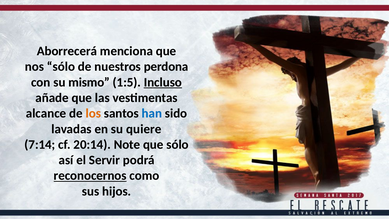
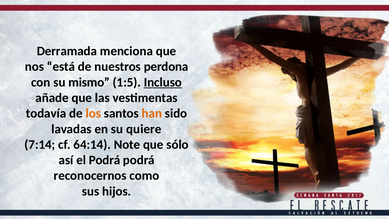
Aborrecerá: Aborrecerá -> Derramada (67, 51)
nos sólo: sólo -> está (61, 67)
alcance: alcance -> todavía (46, 113)
han colour: blue -> orange (152, 113)
20:14: 20:14 -> 64:14 (92, 144)
el Servir: Servir -> Podrá (104, 160)
reconocernos underline: present -> none (90, 176)
